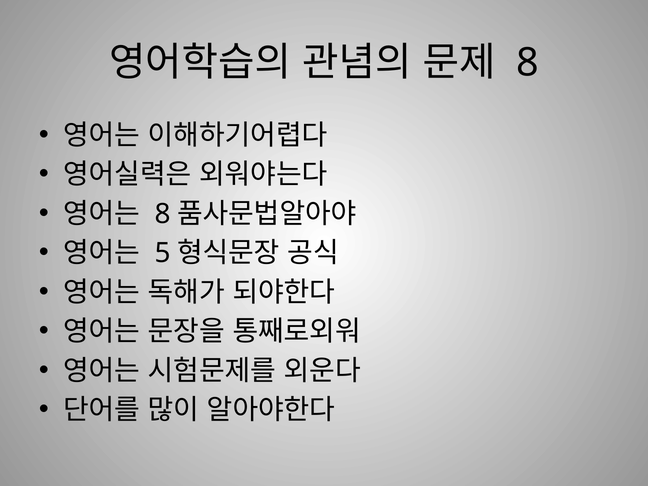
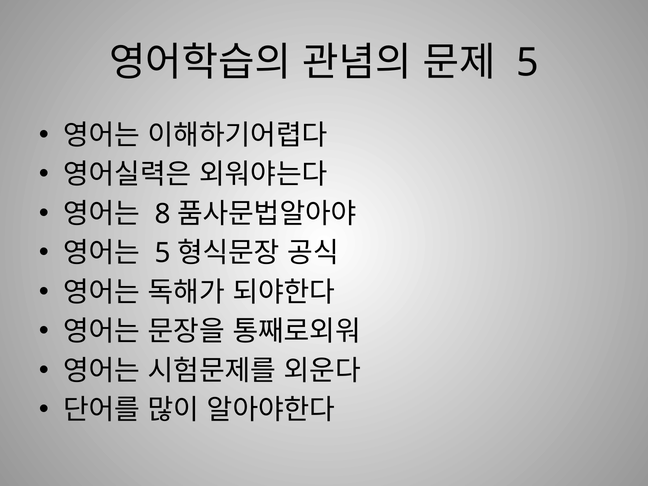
8: 8 -> 5 (528, 63)
